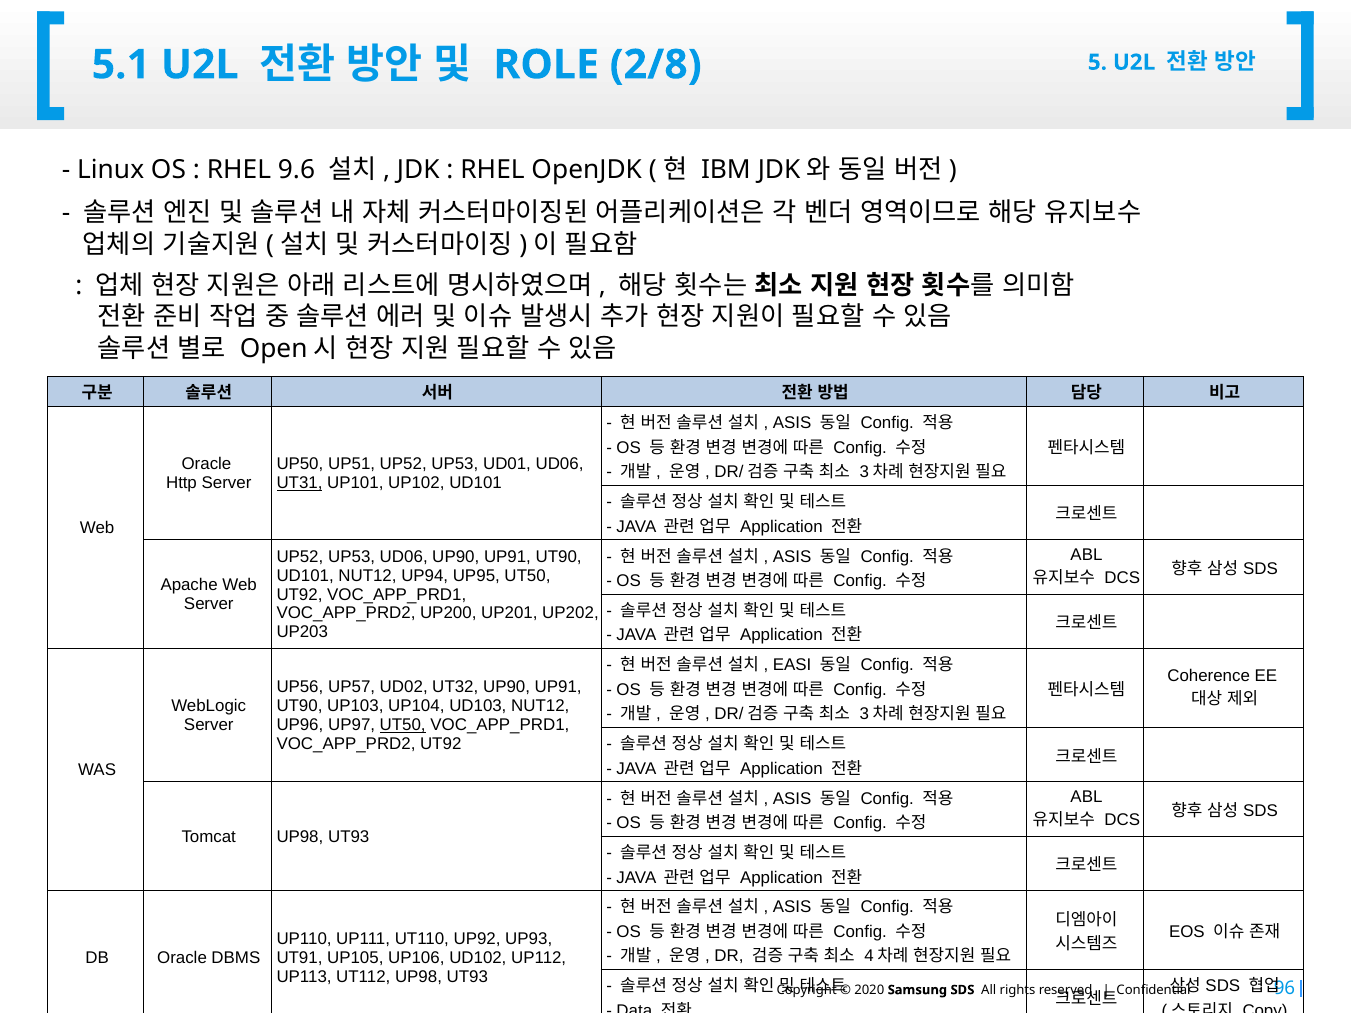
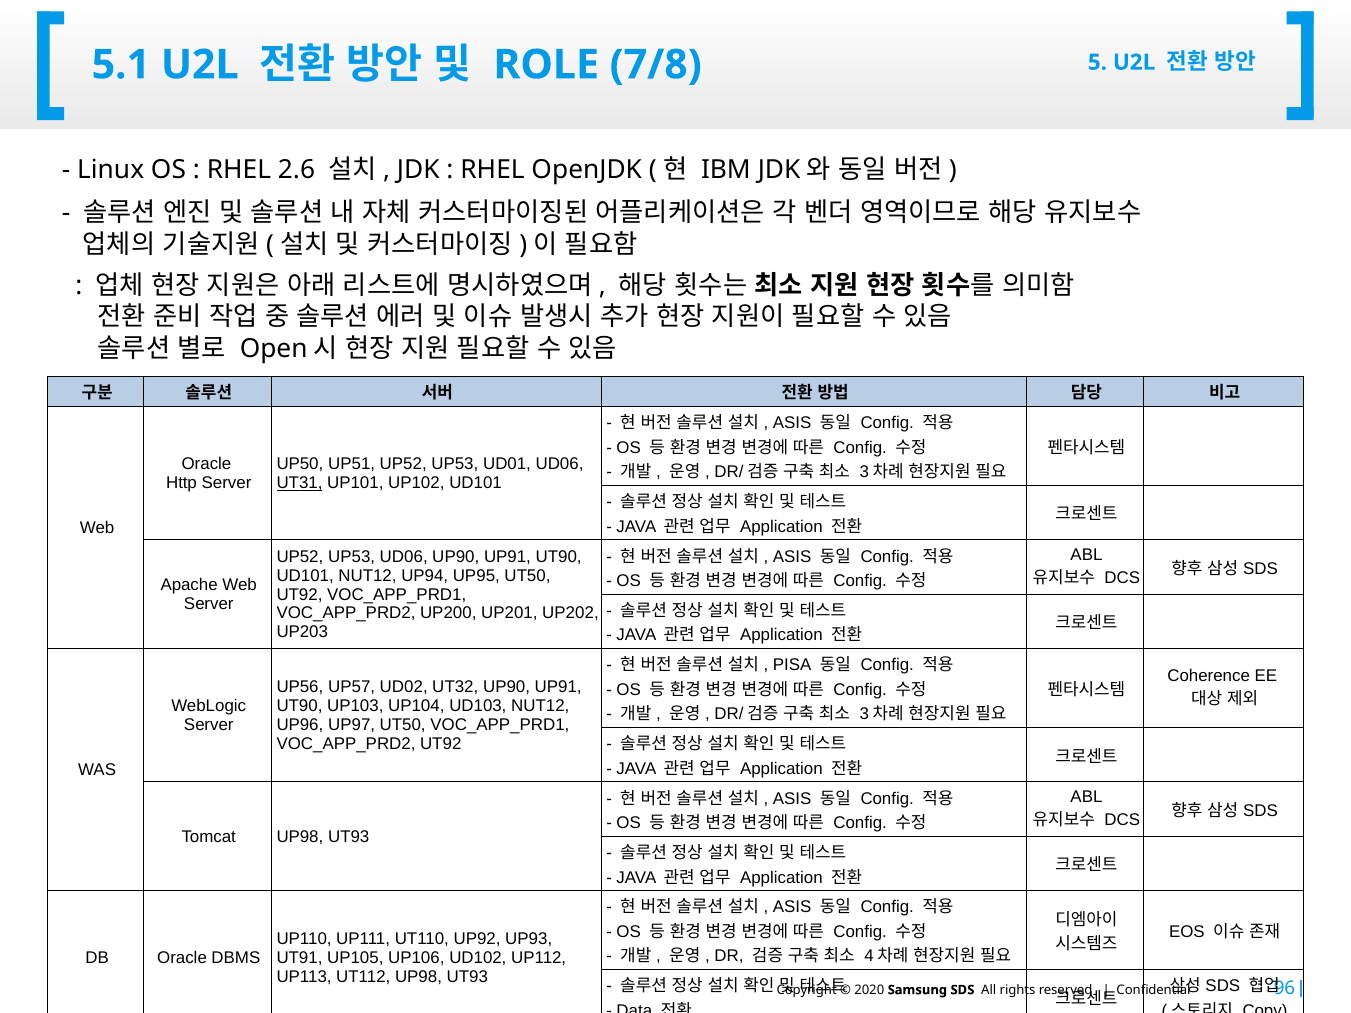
2/8: 2/8 -> 7/8 (656, 65)
9.6: 9.6 -> 2.6 (297, 170)
EASI: EASI -> PISA (792, 665)
UT50 underline: present -> none (403, 725)
